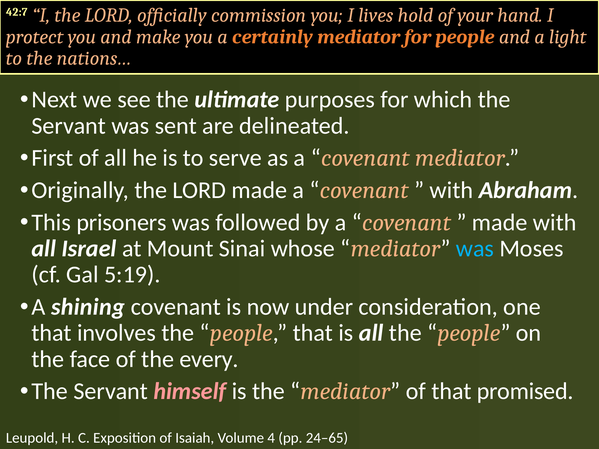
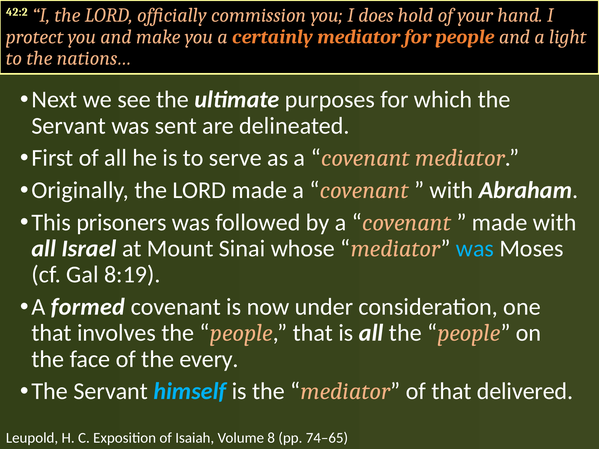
42:7: 42:7 -> 42:2 (17, 12)
lives: lives -> does (376, 15)
5:19: 5:19 -> 8:19 (132, 275)
shining: shining -> formed (88, 307)
himself colour: pink -> light blue (190, 392)
promised: promised -> delivered (525, 392)
4: 4 -> 8 (271, 438)
24–65: 24–65 -> 74–65 (327, 438)
